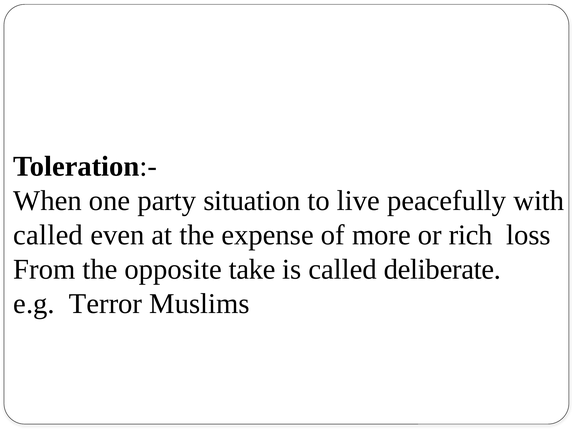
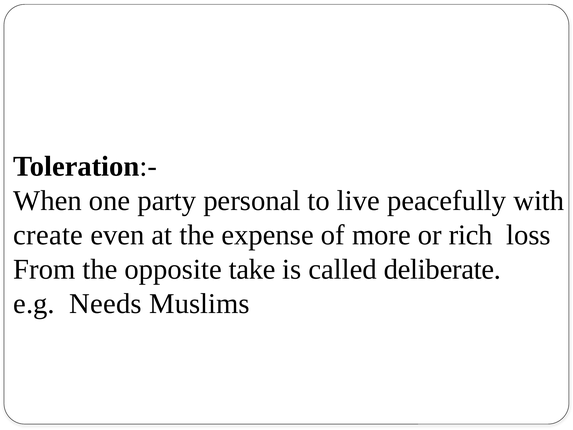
situation: situation -> personal (252, 201)
called: called -> create (48, 235)
Terror: Terror -> Needs (105, 304)
